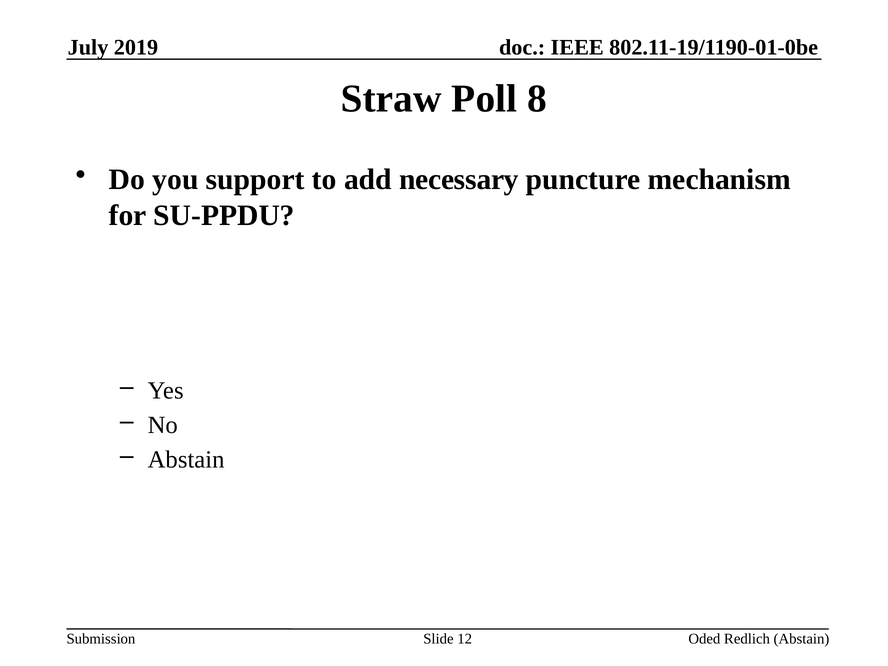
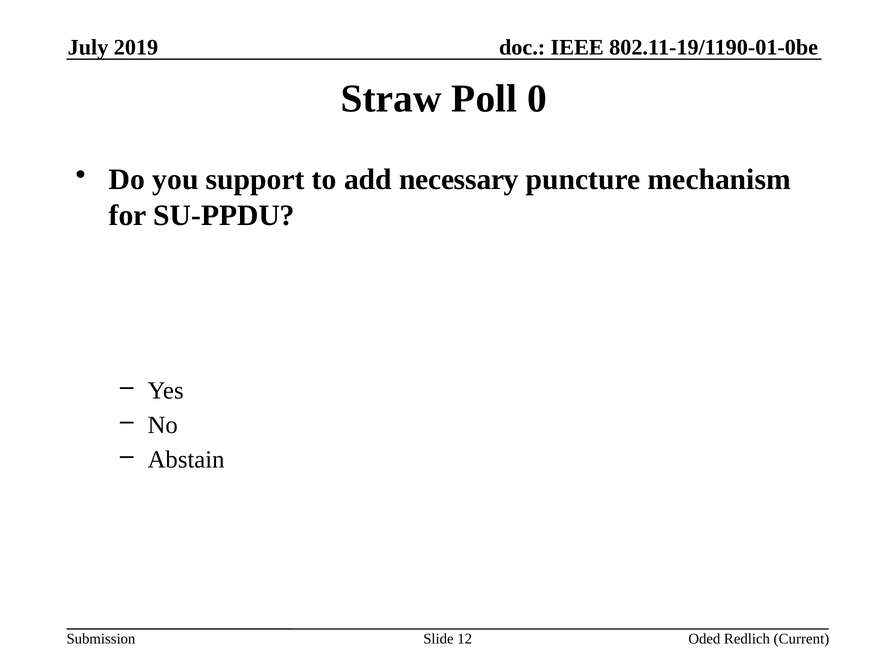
8: 8 -> 0 (537, 99)
Redlich Abstain: Abstain -> Current (801, 639)
